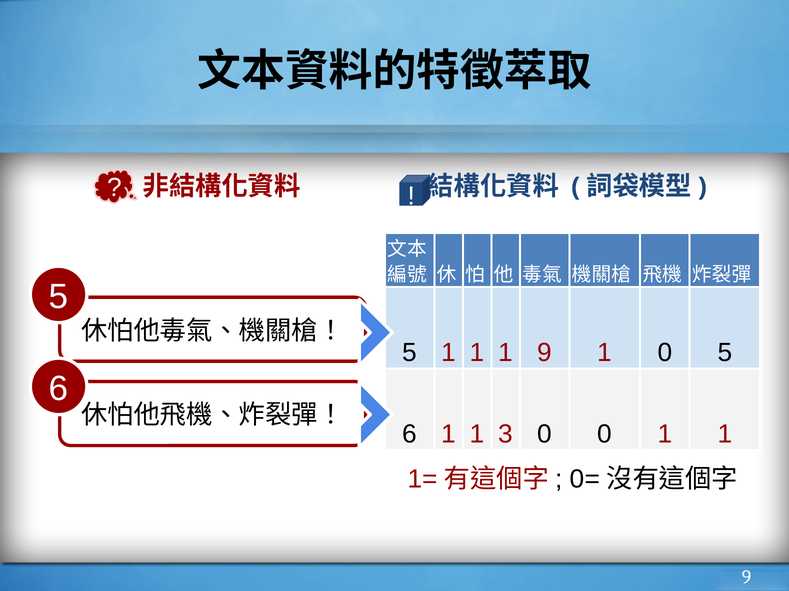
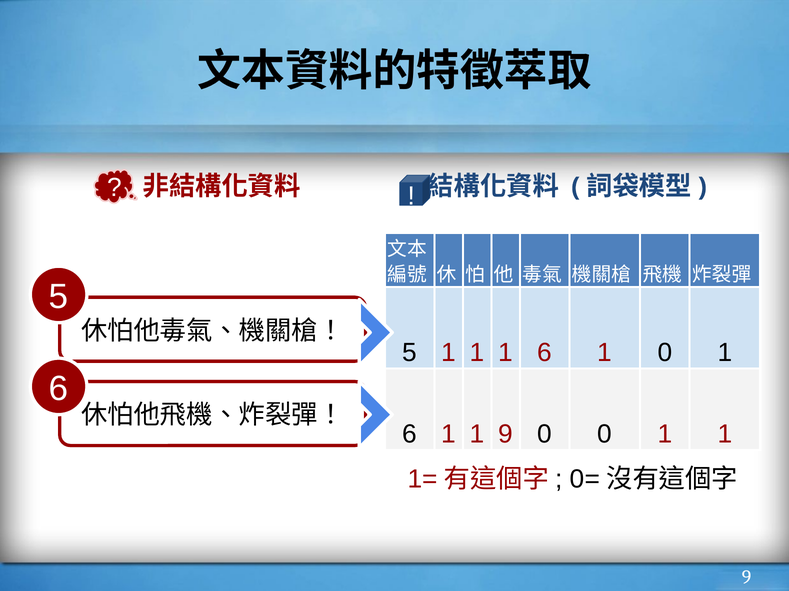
1 1 9: 9 -> 6 (545, 353)
1 0 5: 5 -> 1 (725, 353)
1 3: 3 -> 9 (506, 435)
